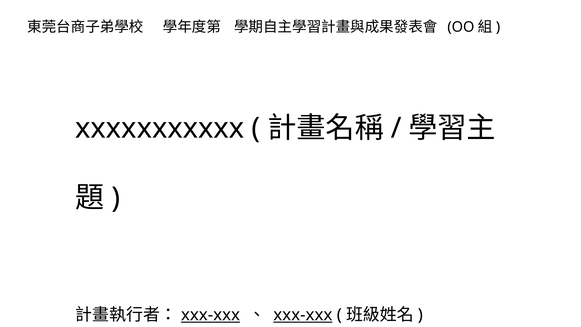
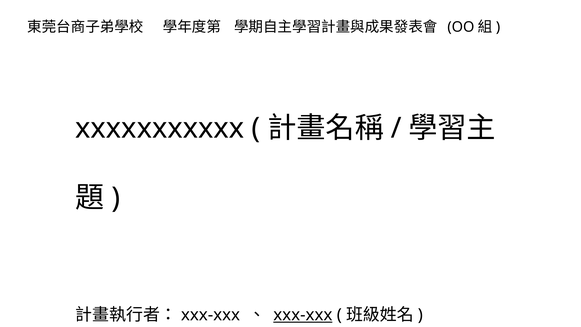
xxx-xxx underline: present -> none (210, 315)
